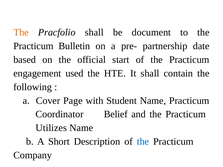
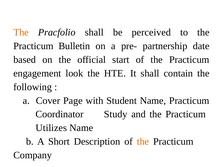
document: document -> perceived (151, 32)
used: used -> look (74, 73)
Belief: Belief -> Study (116, 114)
the colour: blue -> orange (143, 142)
